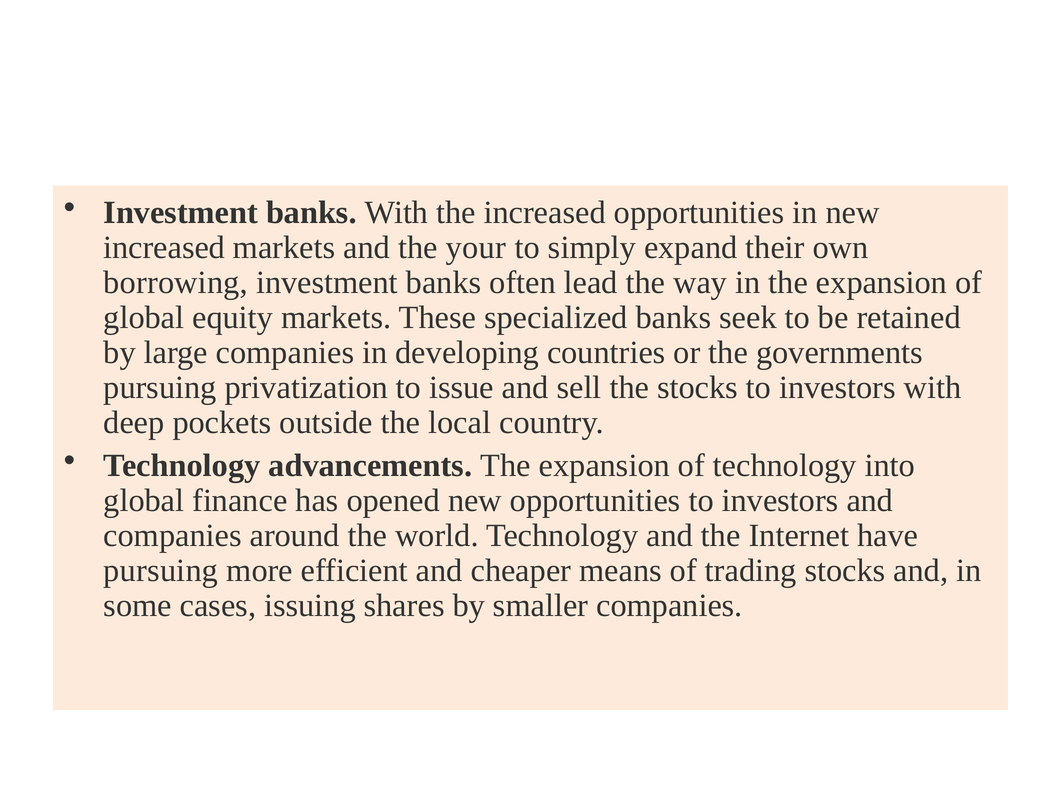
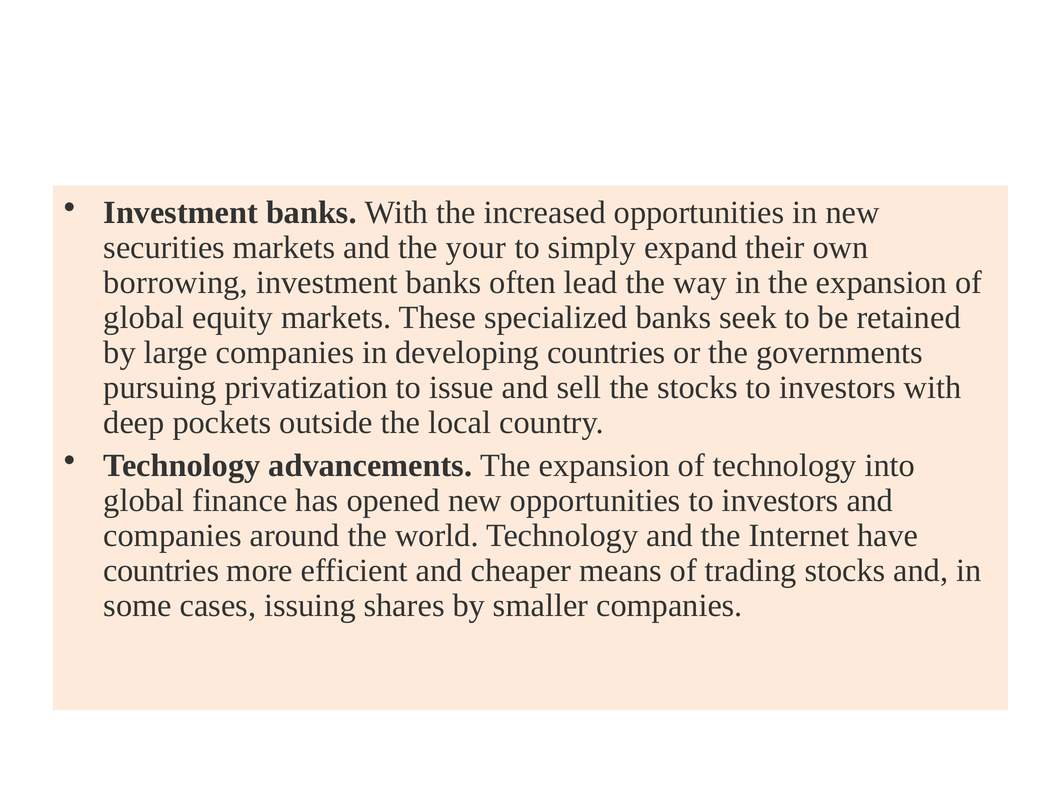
increased: increased -> securities (164, 248)
pursuing: pursuing -> countries (161, 571)
